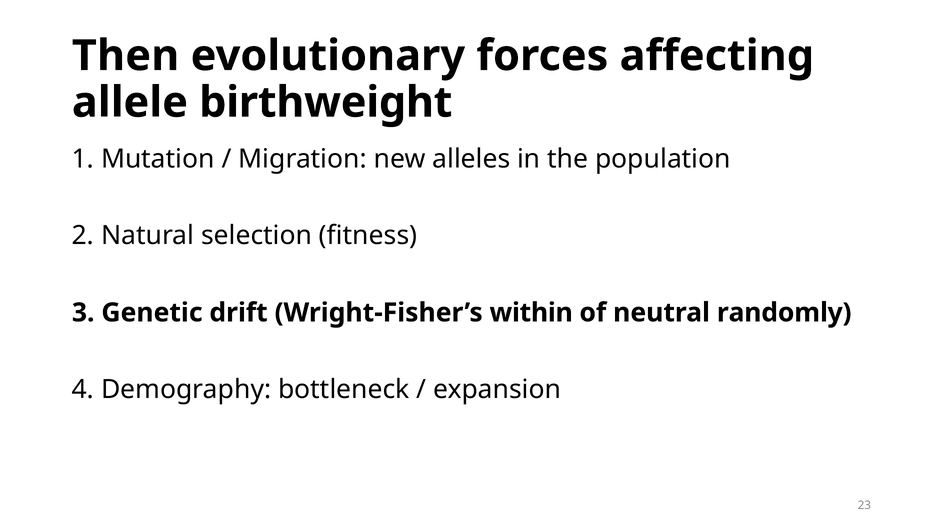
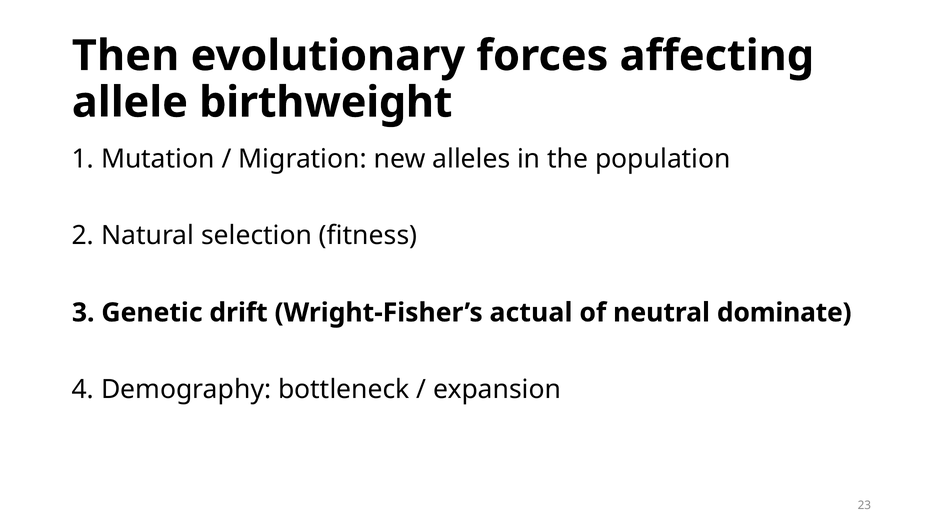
within: within -> actual (531, 313)
randomly: randomly -> dominate (784, 313)
